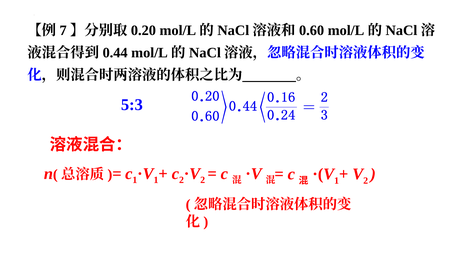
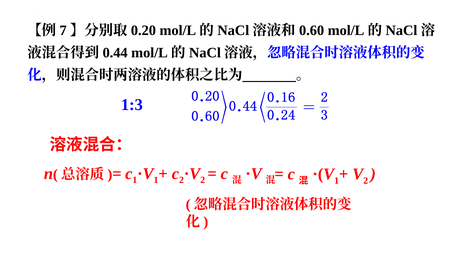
5:3: 5:3 -> 1:3 (132, 105)
